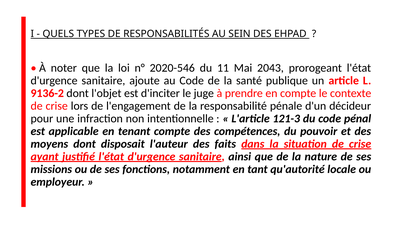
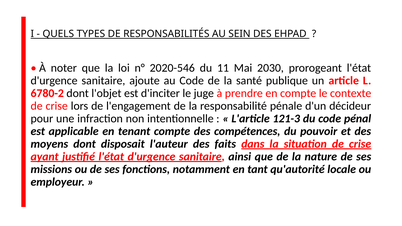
2043: 2043 -> 2030 (270, 68)
9136-2: 9136-2 -> 6780-2 (47, 93)
